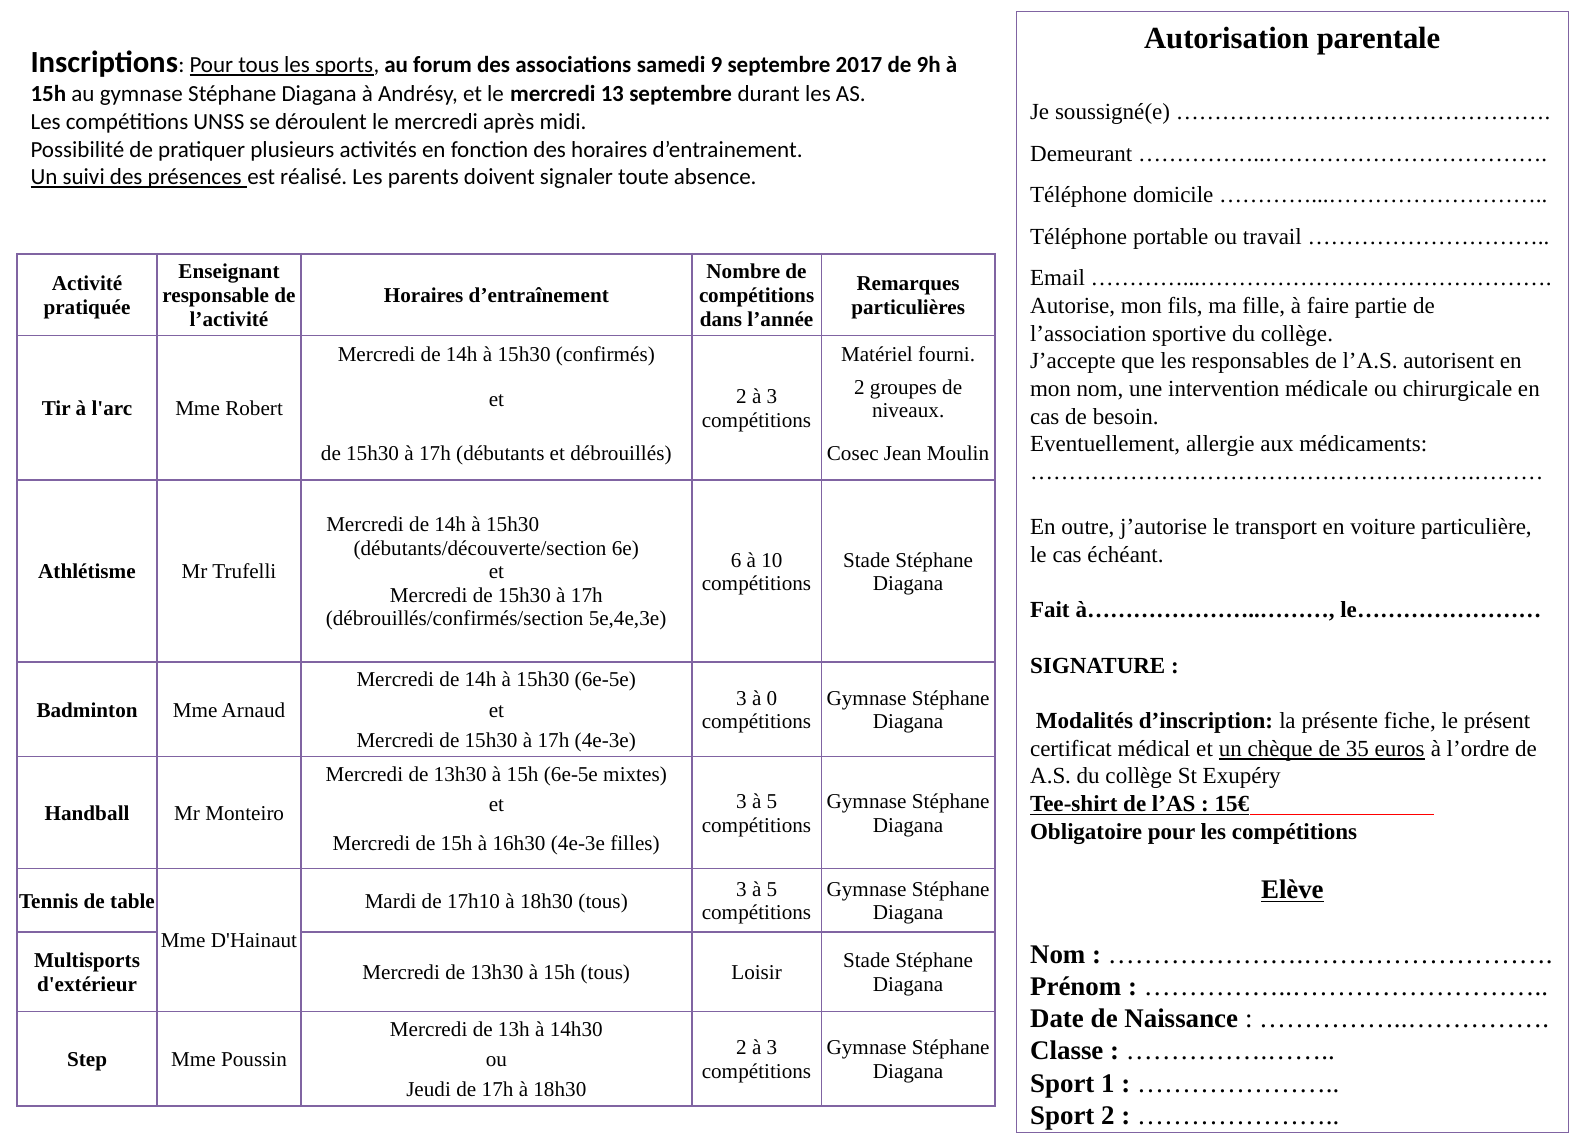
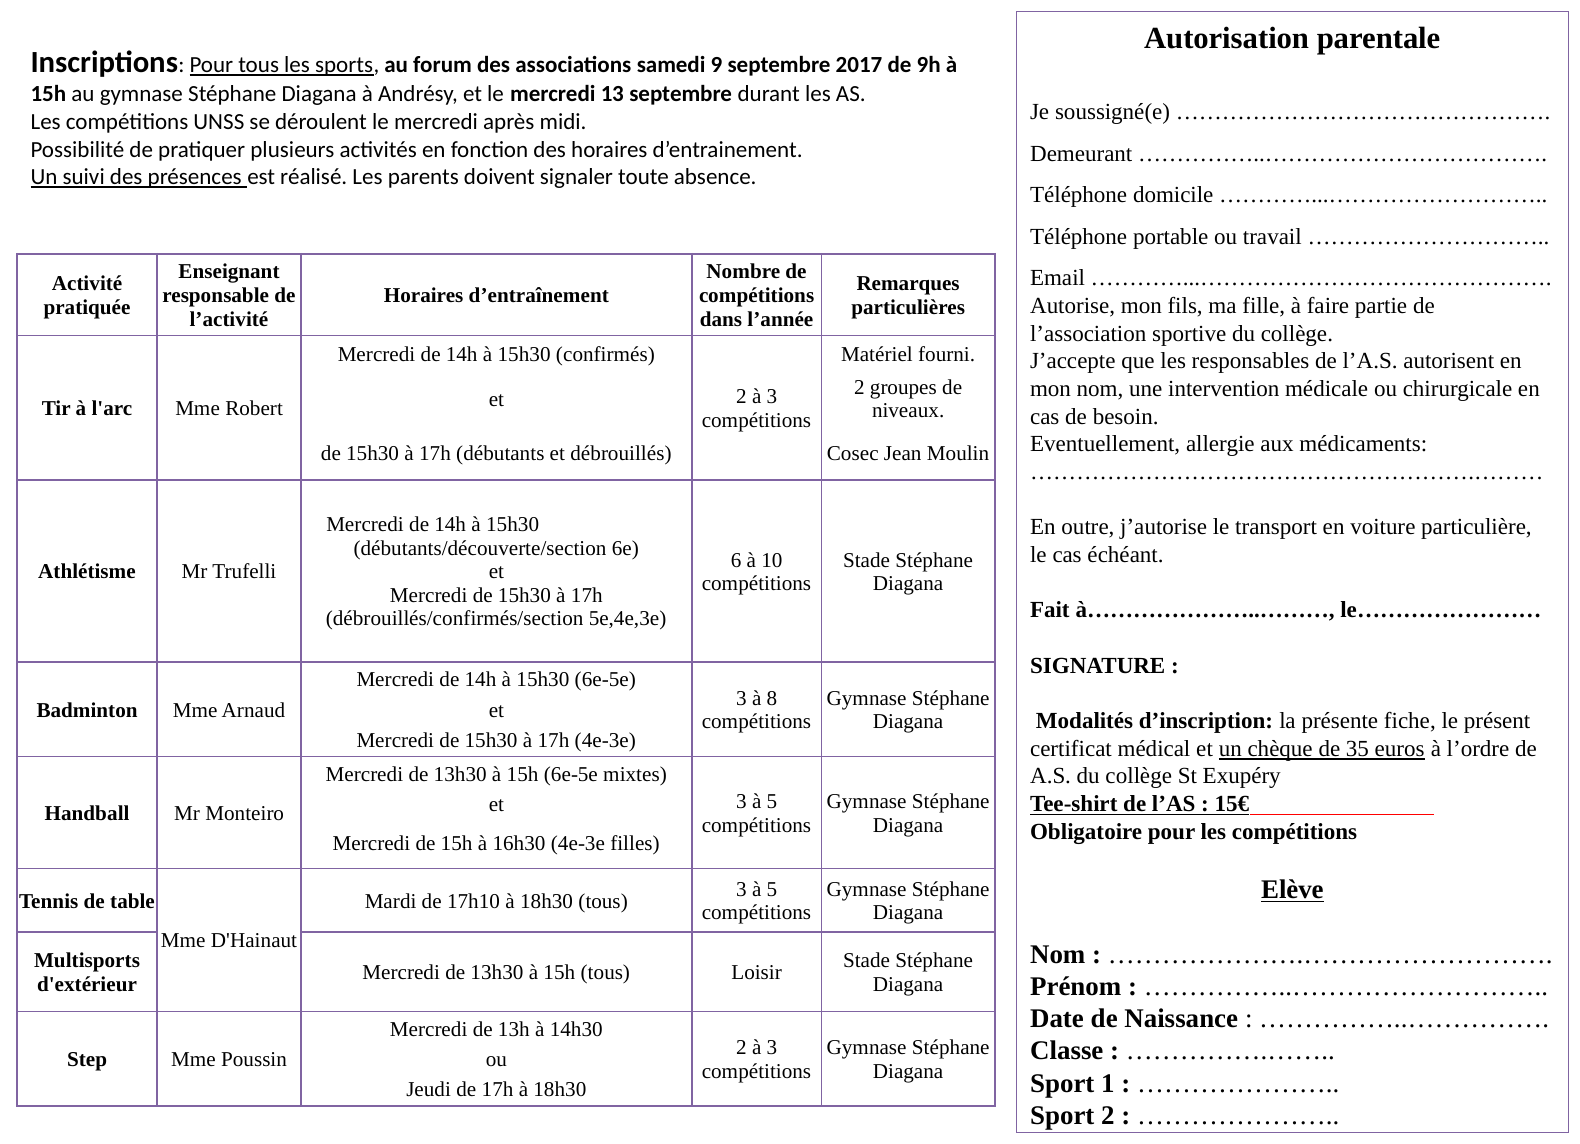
0: 0 -> 8 (772, 698)
